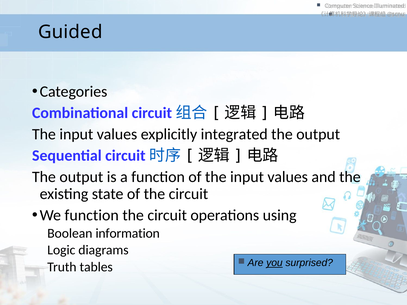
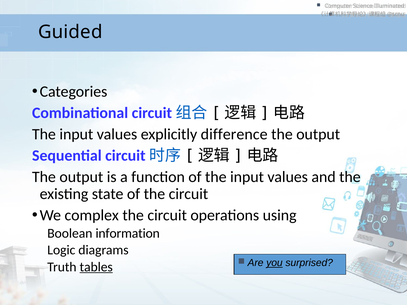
integrated: integrated -> difference (234, 134)
We function: function -> complex (92, 216)
tables underline: none -> present (96, 267)
